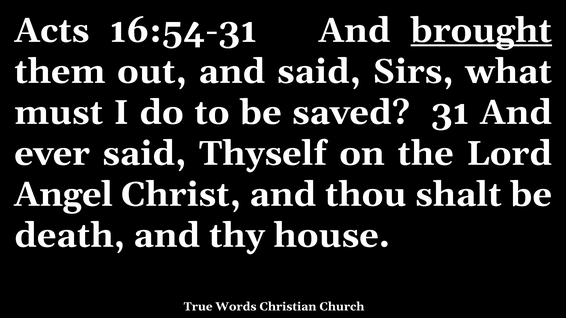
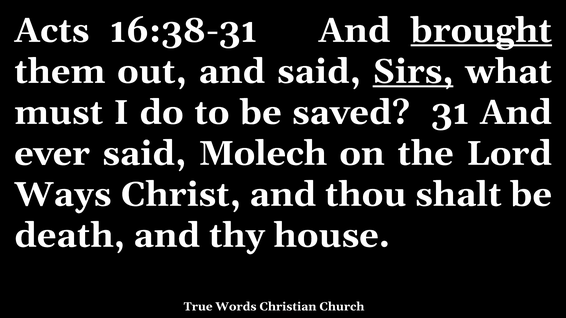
16:54-31: 16:54-31 -> 16:38-31 (184, 31)
Sirs underline: none -> present (413, 72)
Thyself: Thyself -> Molech (263, 154)
Angel: Angel -> Ways (63, 195)
